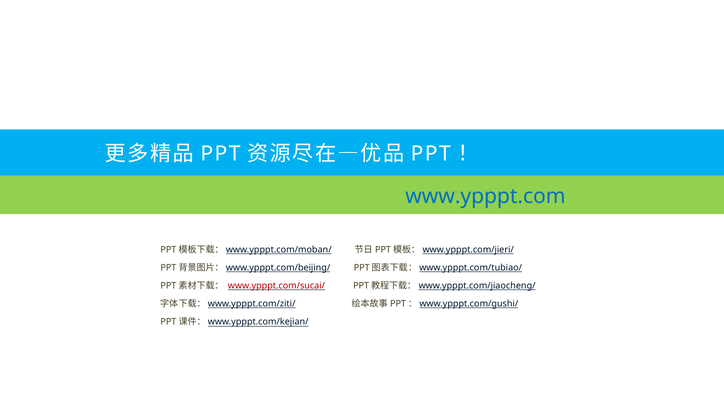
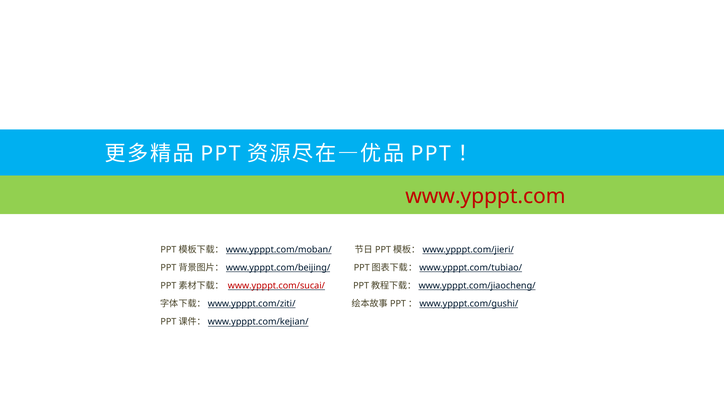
www.ypppt.com colour: blue -> red (485, 196)
